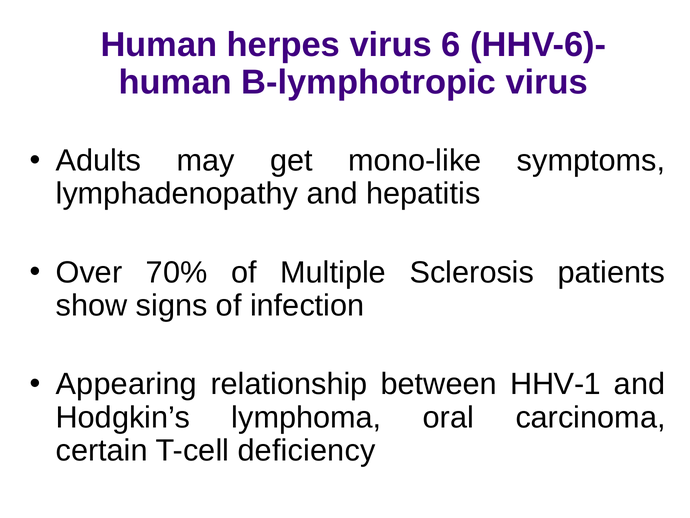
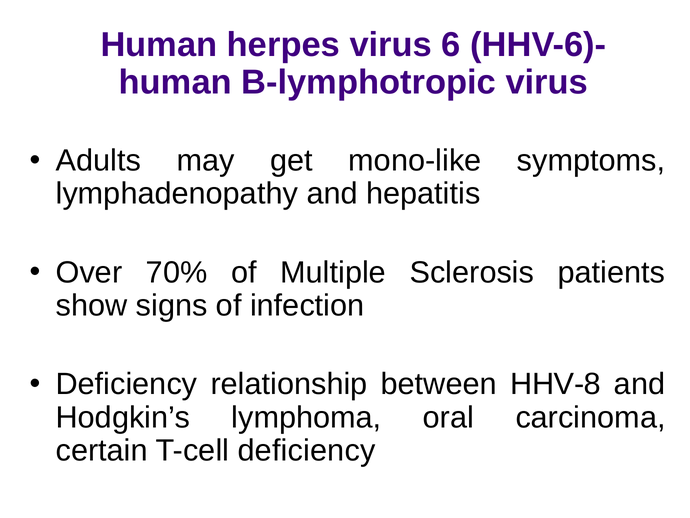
Appearing: Appearing -> Deficiency (127, 384)
HHV-1: HHV-1 -> HHV-8 (556, 384)
